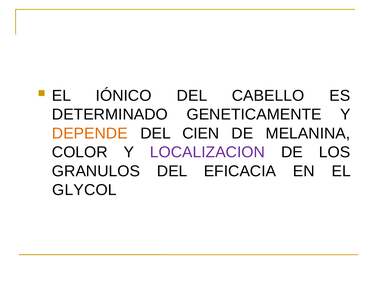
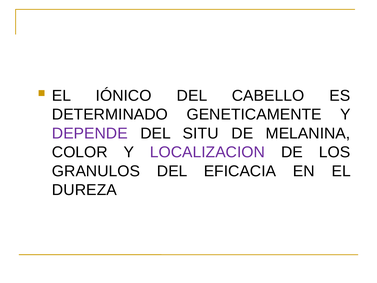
DEPENDE colour: orange -> purple (90, 133)
CIEN: CIEN -> SITU (201, 133)
GLYCOL: GLYCOL -> DUREZA (84, 190)
